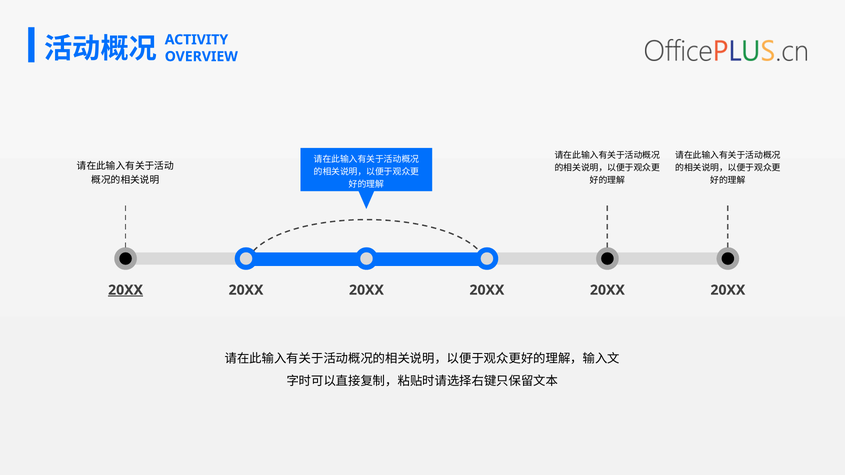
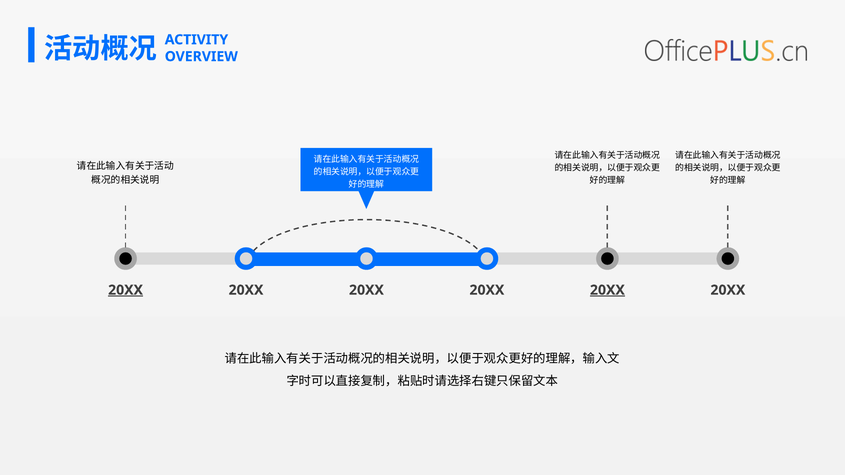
20XX underline: none -> present (607, 290)
